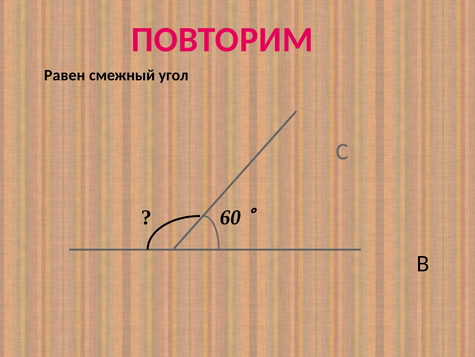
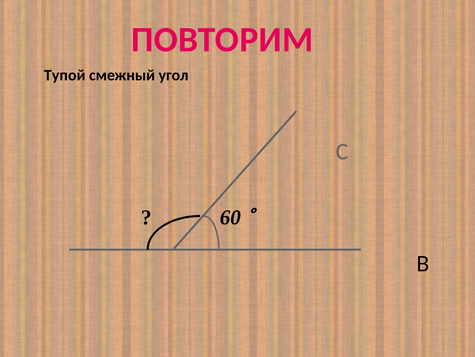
Равен: Равен -> Тупой (65, 75)
